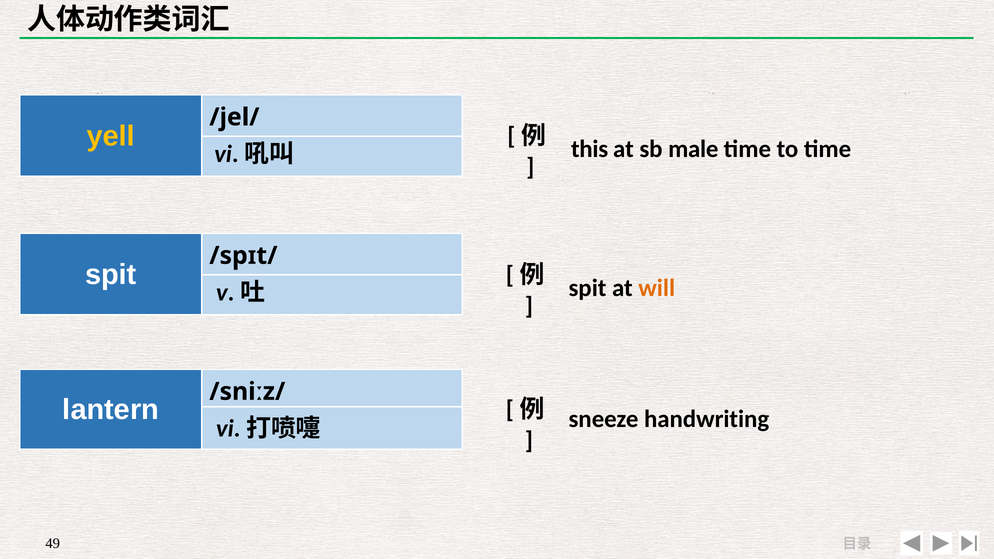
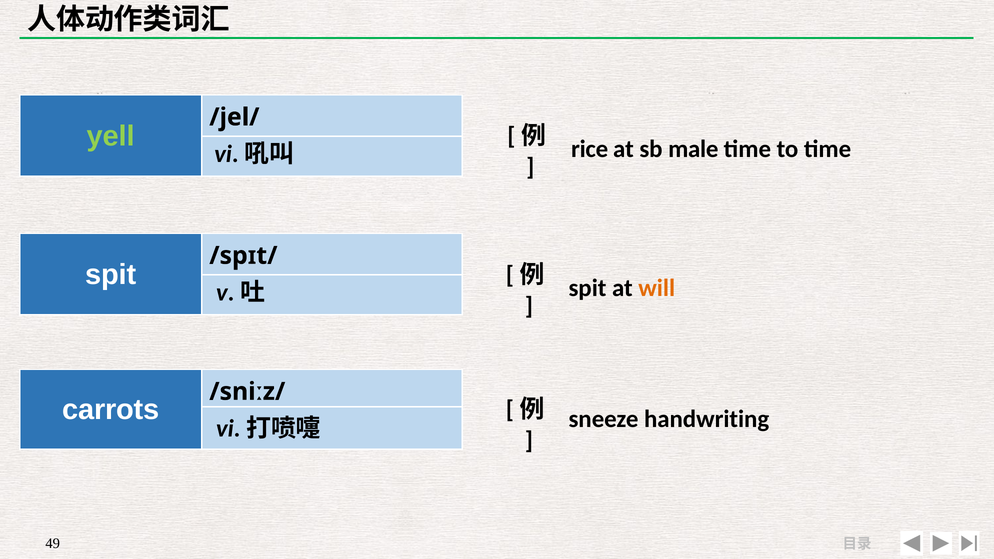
yell colour: yellow -> light green (111, 136)
this: this -> rice (590, 149)
lantern: lantern -> carrots (111, 410)
